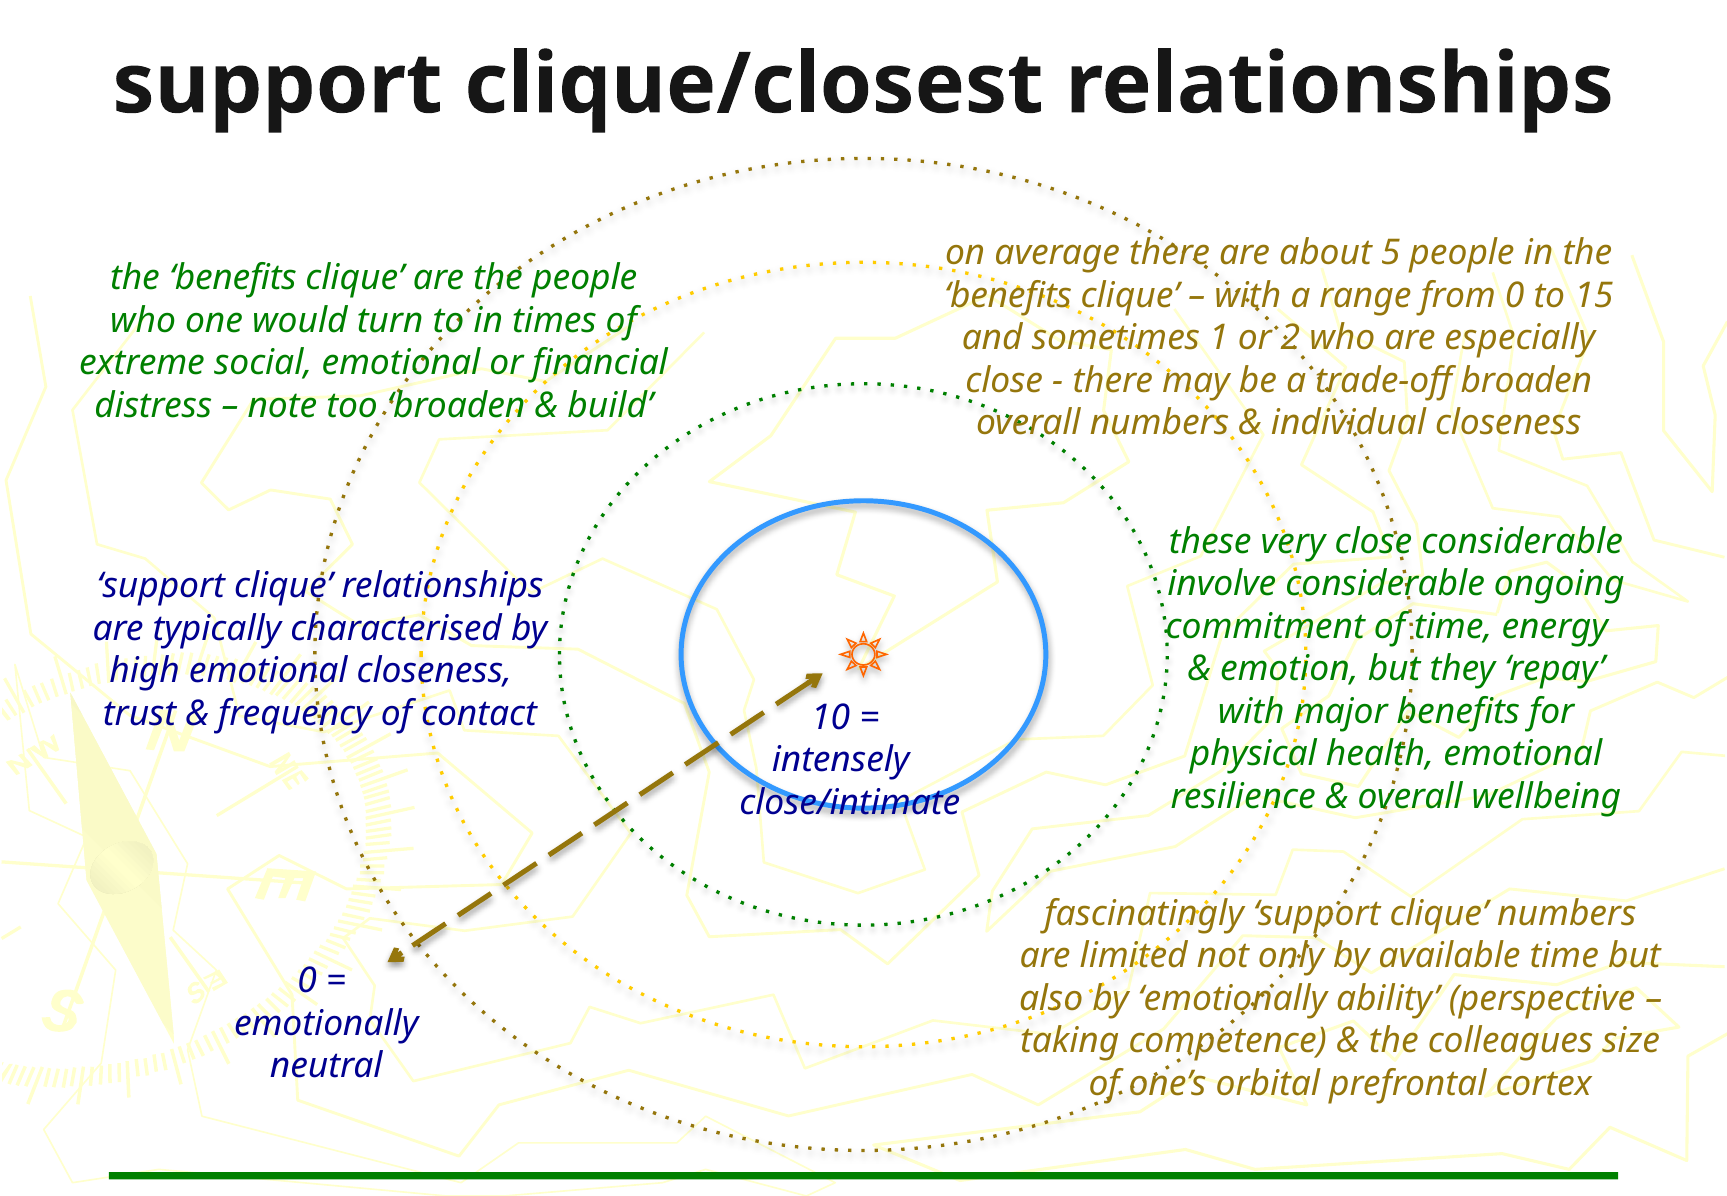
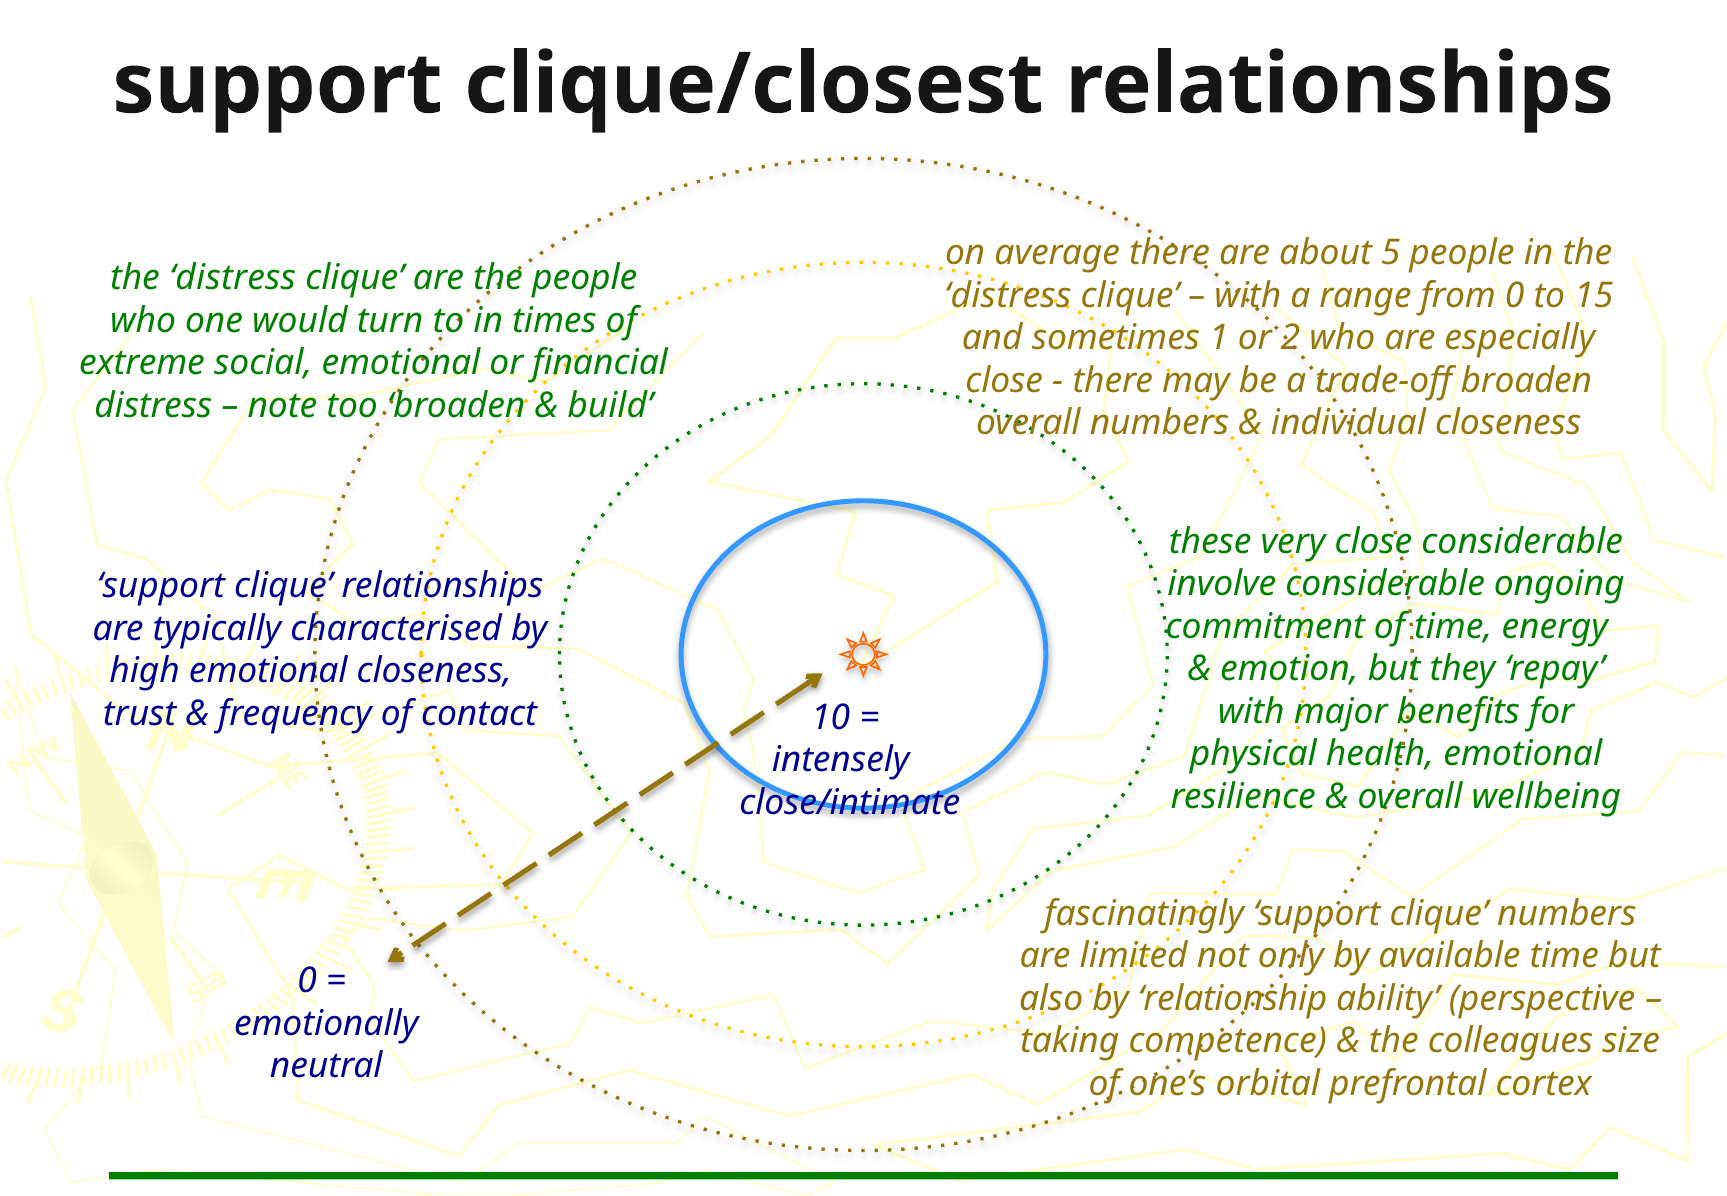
benefits: benefits -> distress (233, 278)
benefits: benefits -> distress (1008, 295)
by emotionally: emotionally -> relationship (1232, 998)
